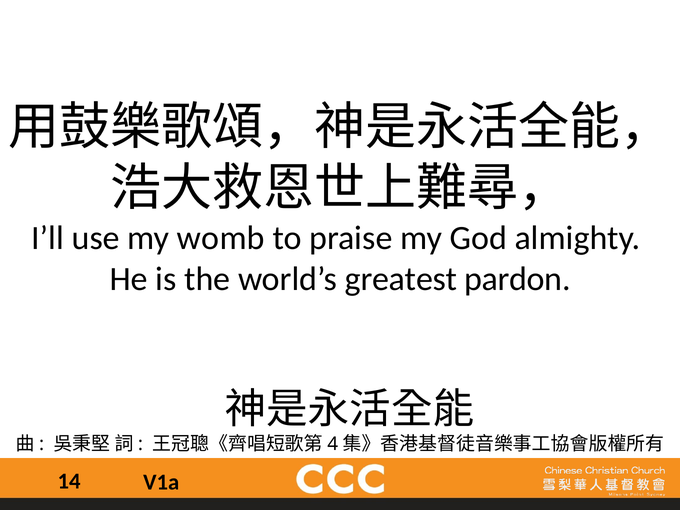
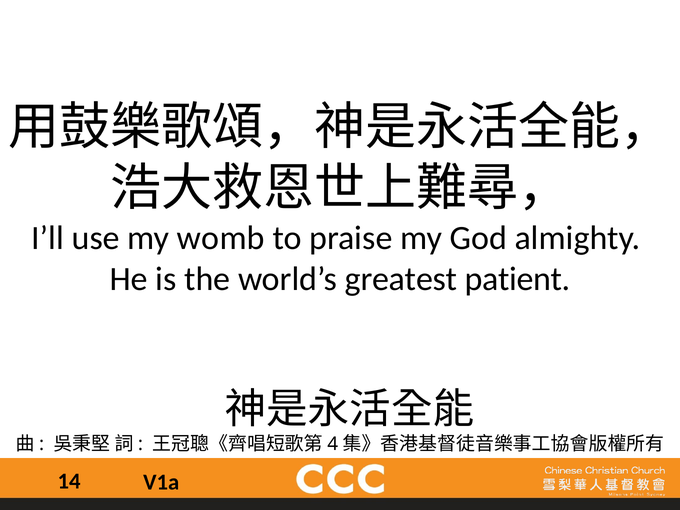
pardon: pardon -> patient (518, 279)
